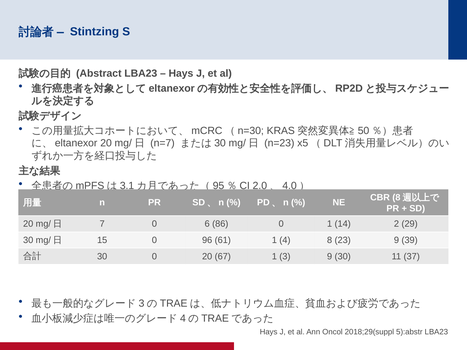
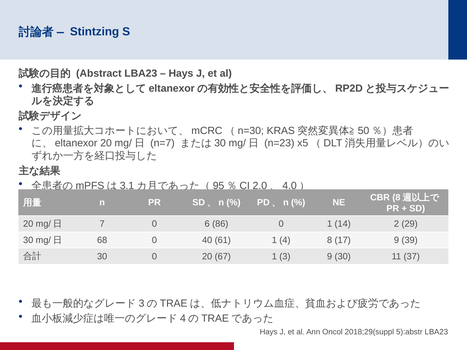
15: 15 -> 68 (102, 240)
96: 96 -> 40 (207, 240)
23: 23 -> 17 (343, 240)
